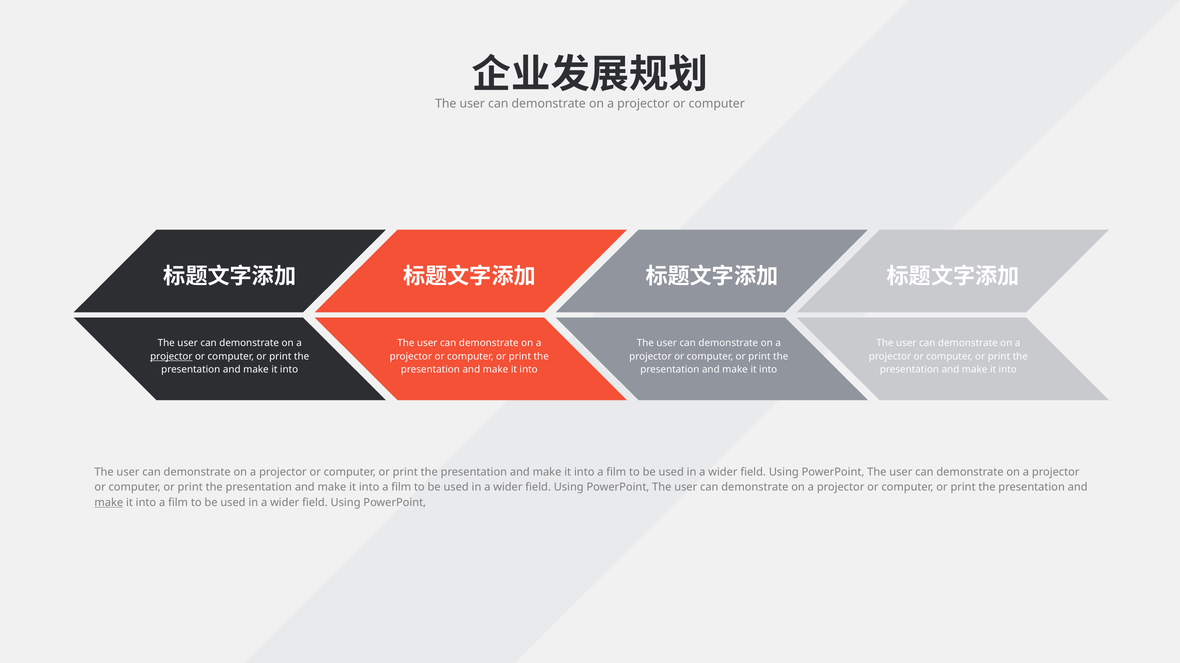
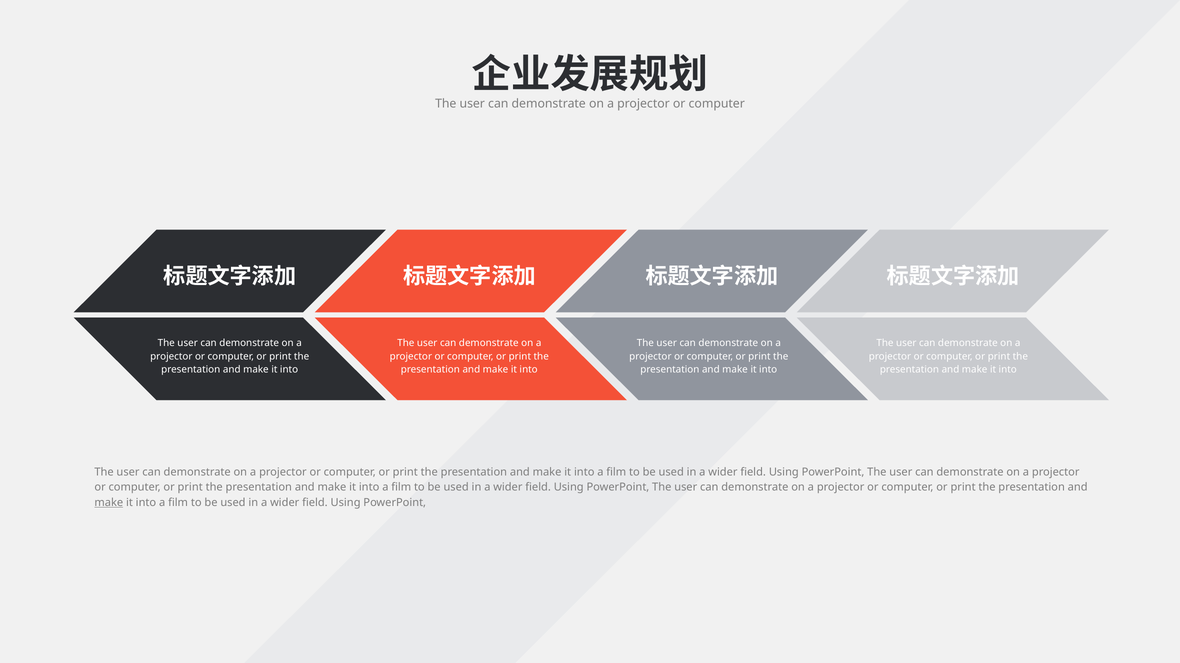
projector underline: present -> none (171, 357)
